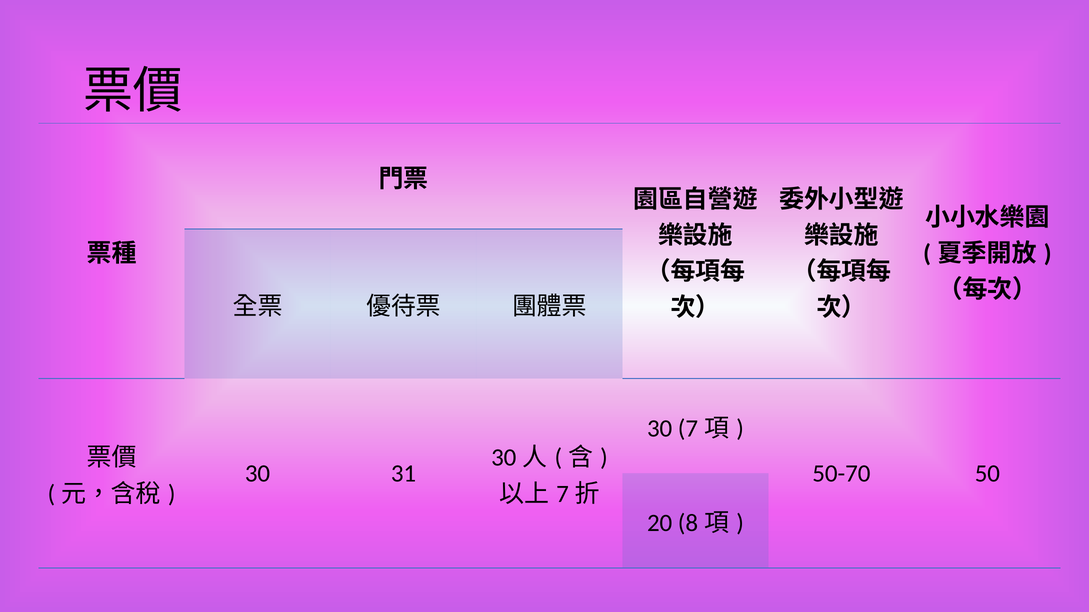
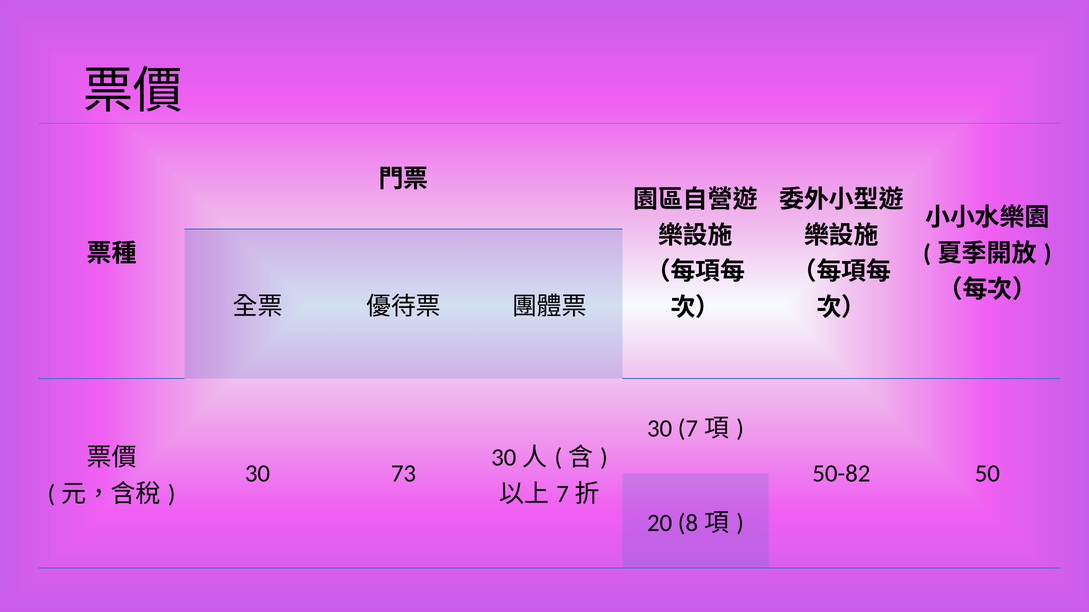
31: 31 -> 73 (403, 474)
50-70: 50-70 -> 50-82 (841, 474)
